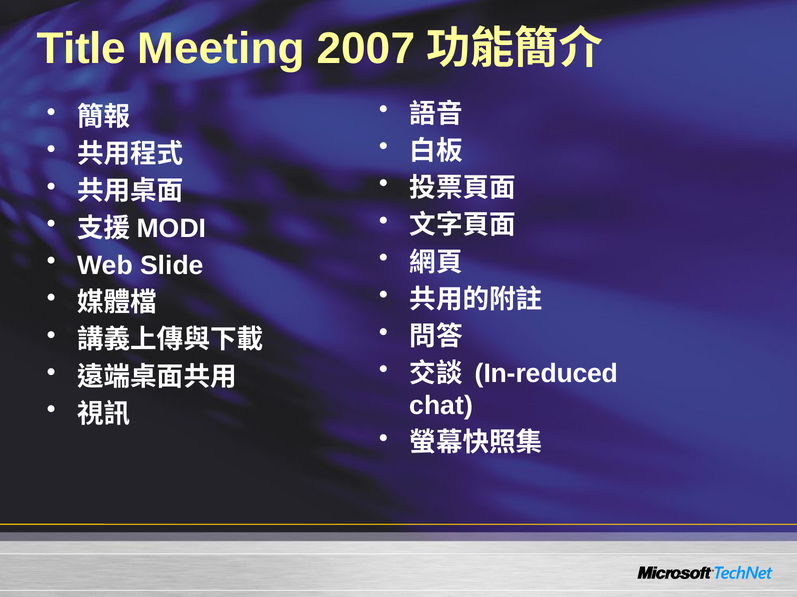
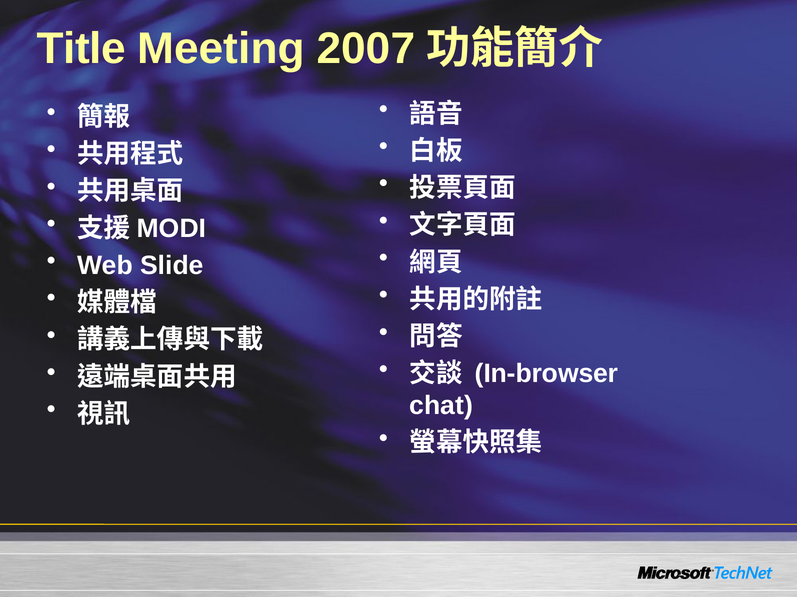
In-reduced: In-reduced -> In-browser (547, 374)
